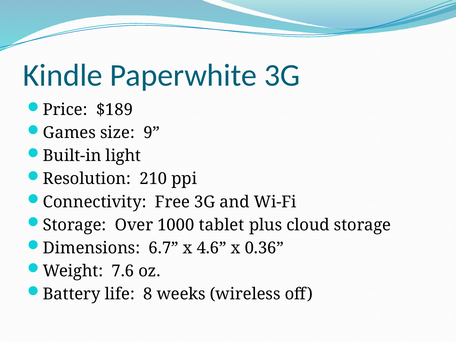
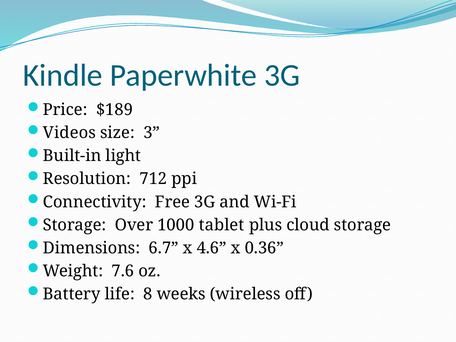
Games: Games -> Videos (69, 133)
9: 9 -> 3 (152, 133)
210: 210 -> 712 (153, 179)
